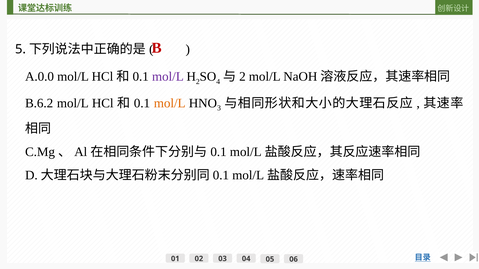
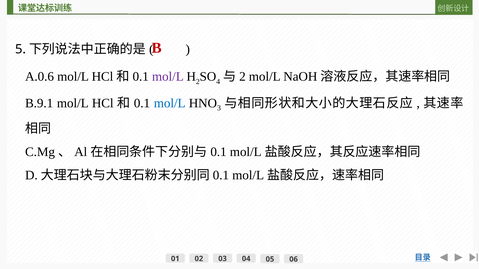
A.0.0: A.0.0 -> A.0.6 (40, 77)
B.6.2: B.6.2 -> B.9.1 (39, 103)
mol/L colour: orange -> blue (170, 103)
